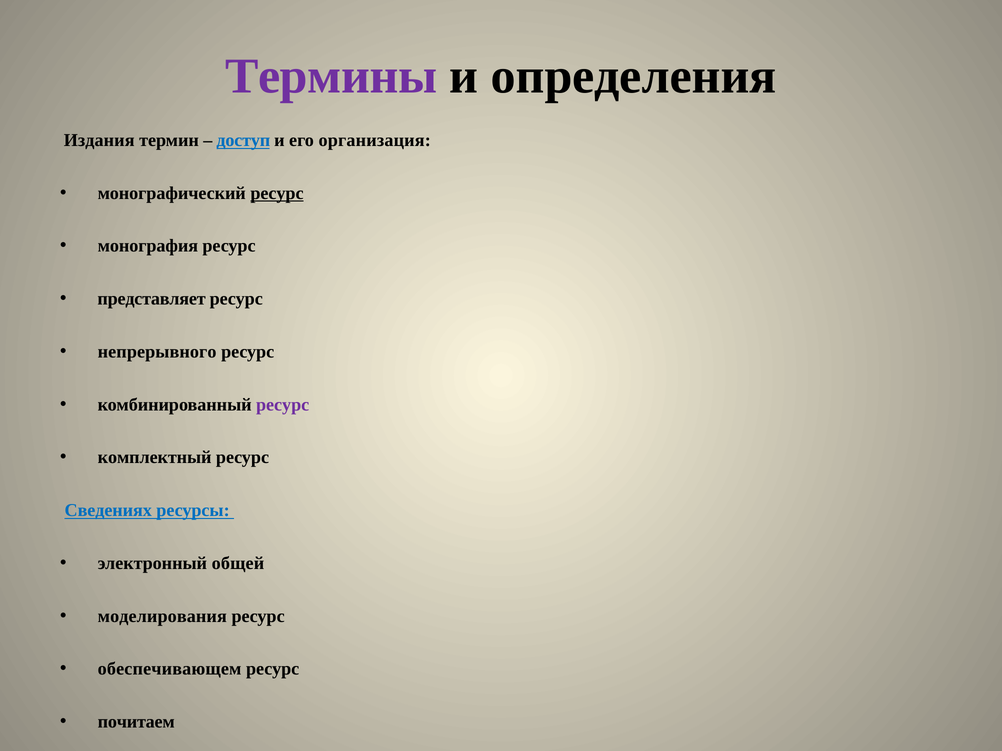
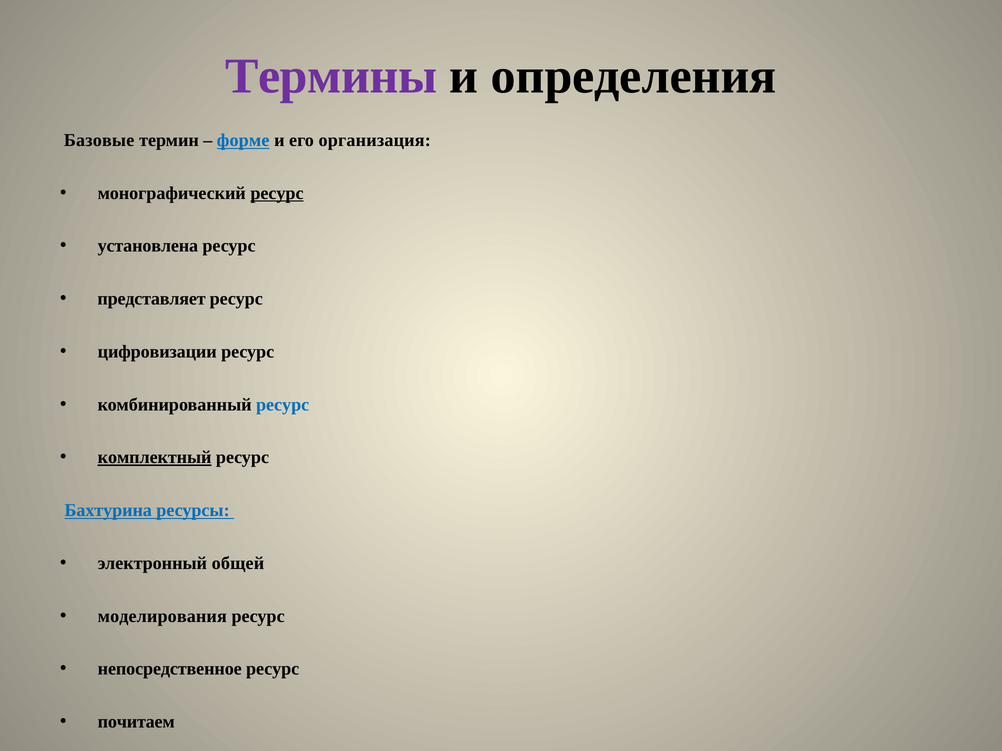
Издания: Издания -> Базовые (99, 140)
доступ: доступ -> форме (243, 140)
монография: монография -> установлена (148, 246)
непрерывного: непрерывного -> цифровизации (157, 352)
ресурс colour: purple -> blue (283, 405)
комплектный underline: none -> present (155, 458)
Сведениях: Сведениях -> Бахтурина (108, 511)
обеспечивающем: обеспечивающем -> непосредственное (170, 669)
